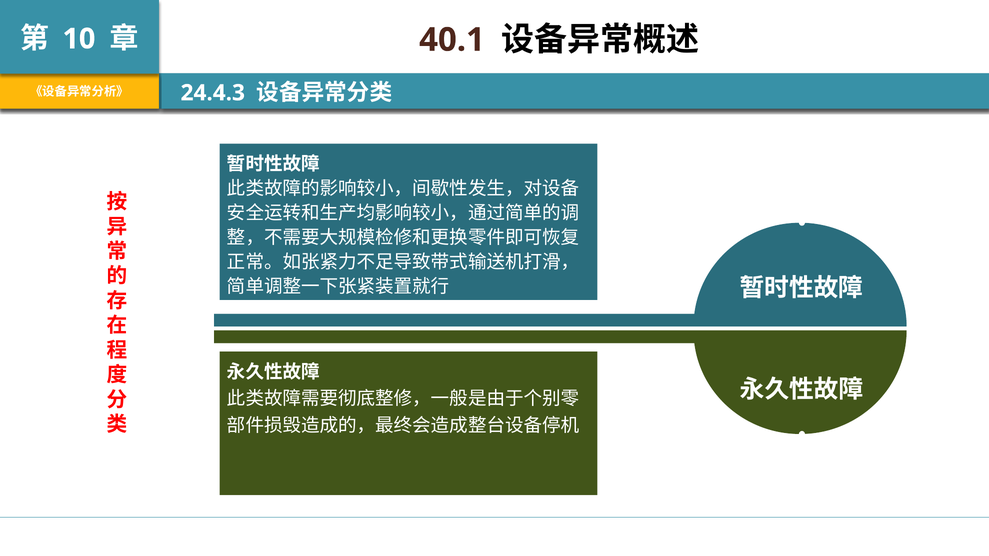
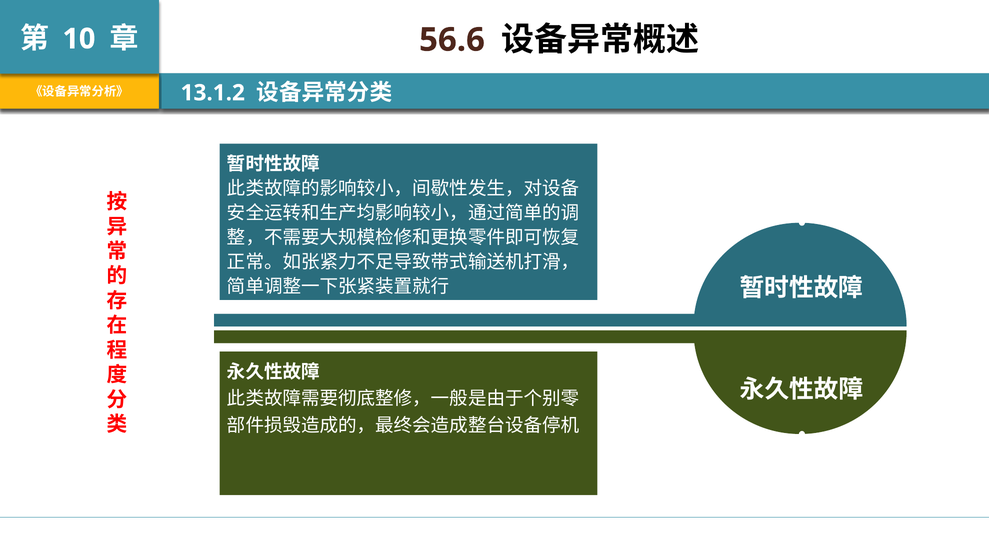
40.1: 40.1 -> 56.6 (452, 40)
24.4.3: 24.4.3 -> 13.1.2 (213, 93)
